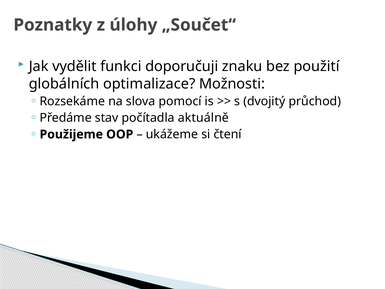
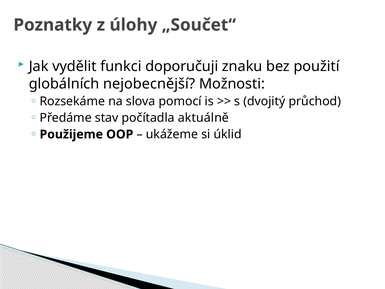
optimalizace: optimalizace -> nejobecnější (149, 84)
čtení: čtení -> úklid (228, 134)
